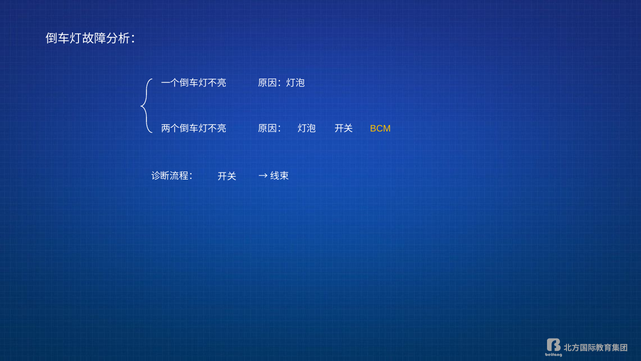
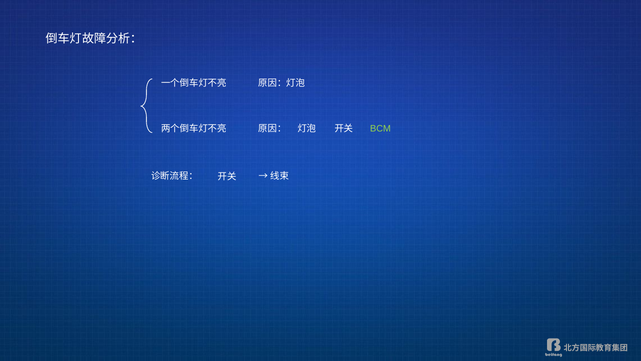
BCM colour: yellow -> light green (380, 129)
